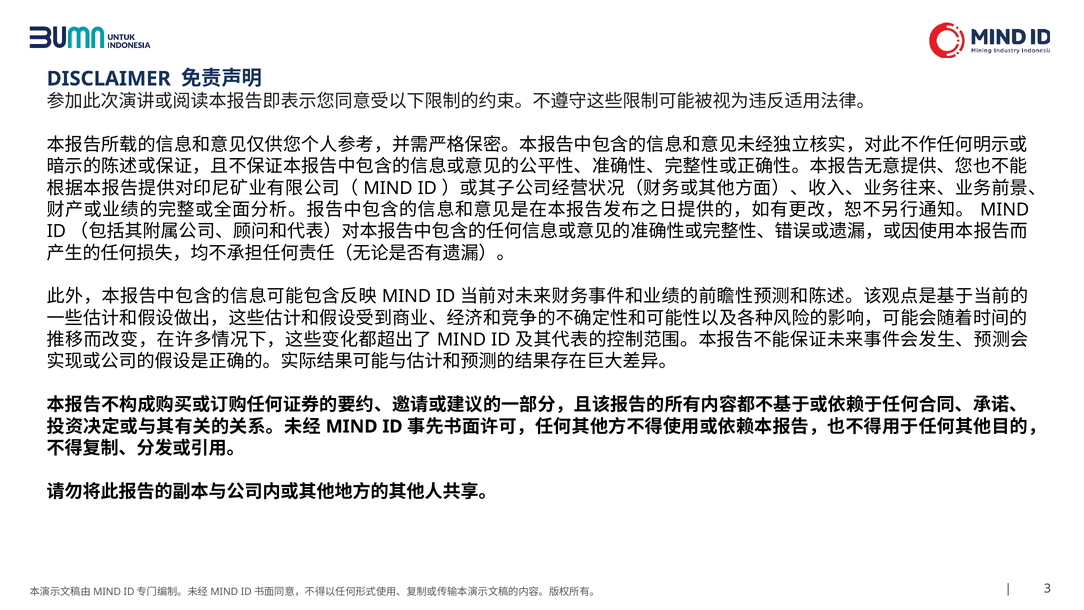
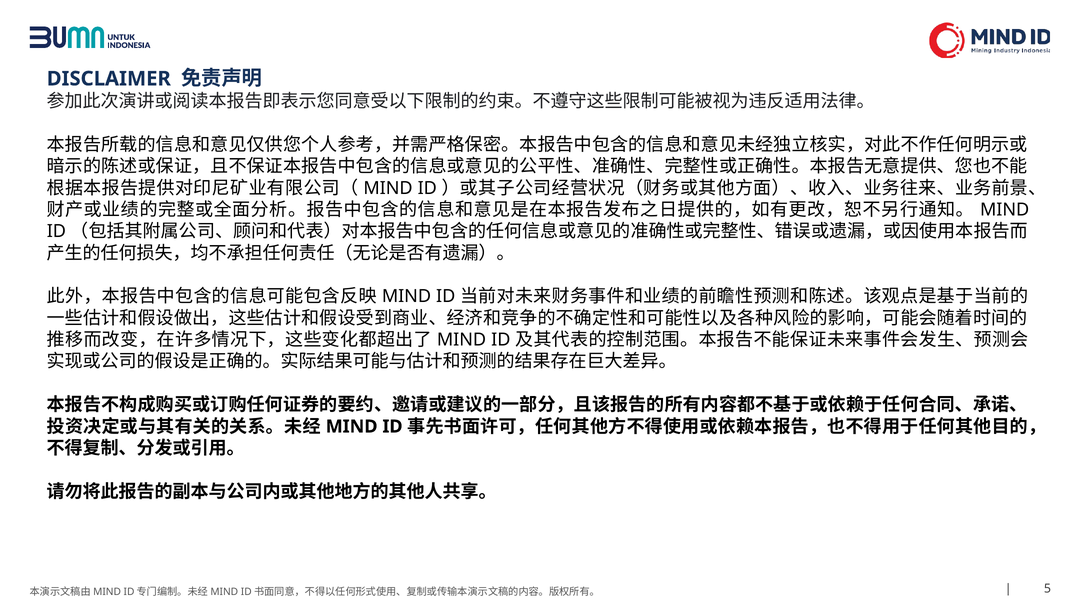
3: 3 -> 5 (1047, 588)
